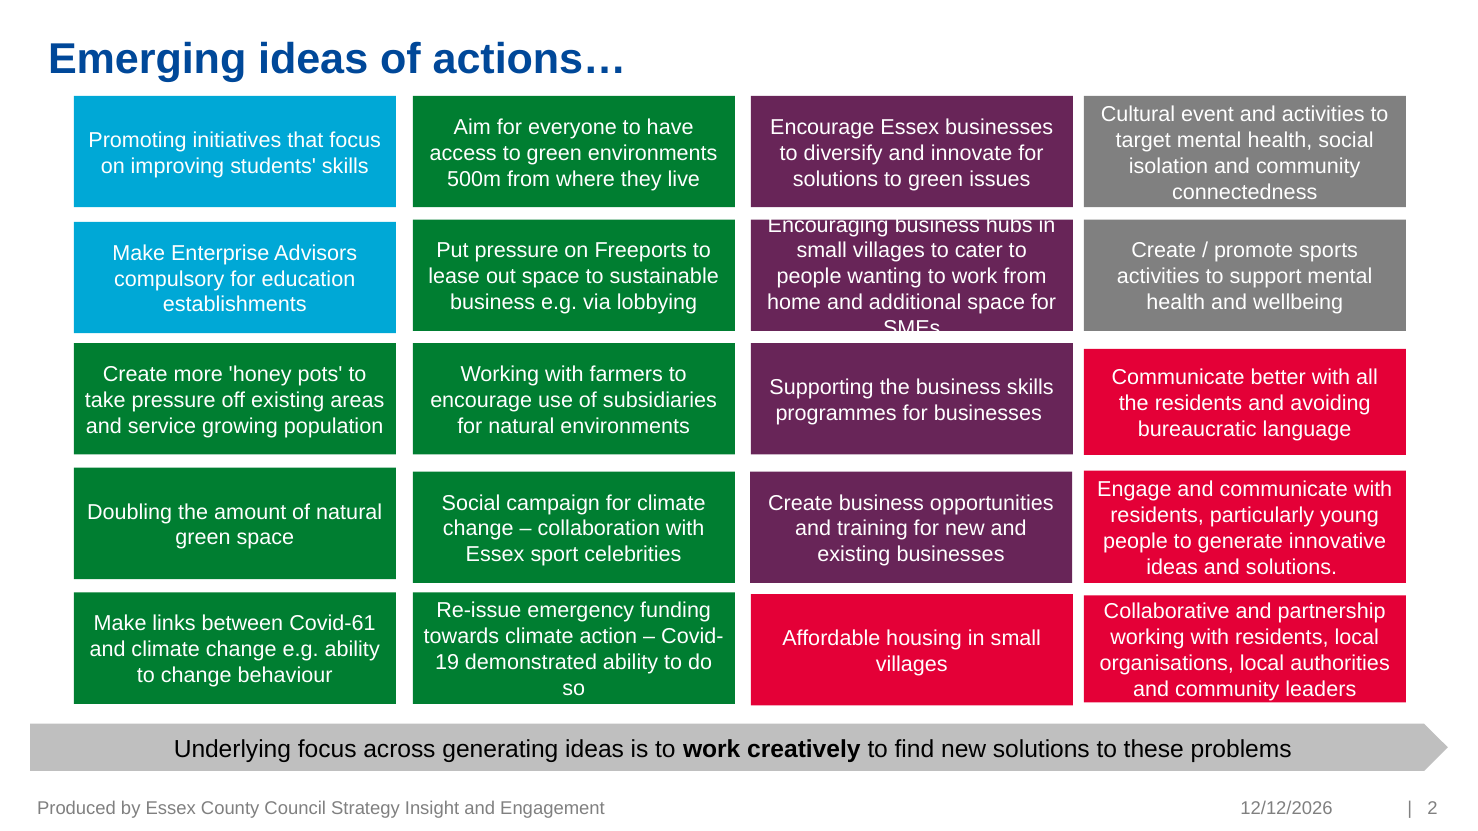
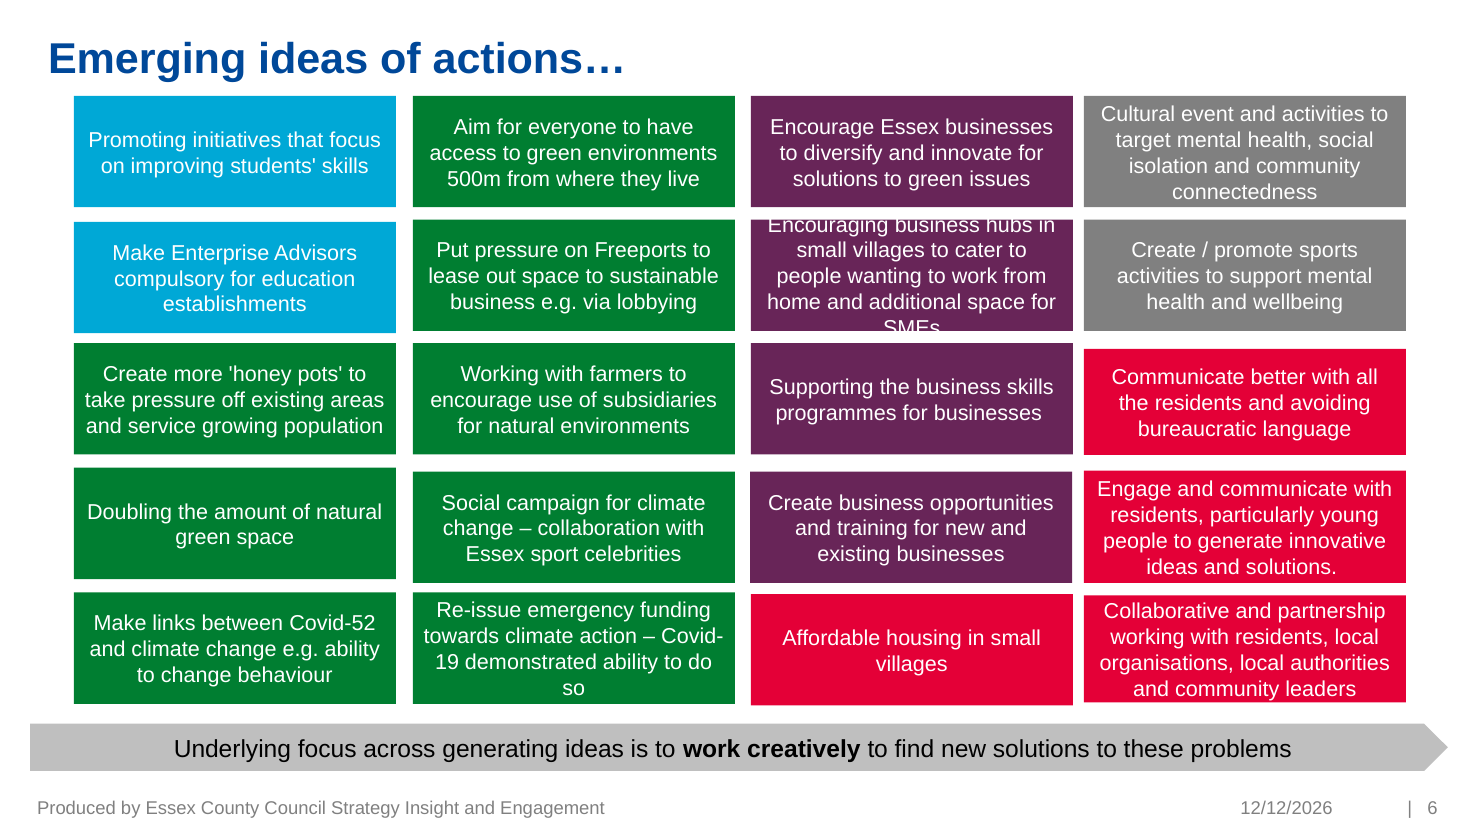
Covid-61: Covid-61 -> Covid-52 (332, 624)
2: 2 -> 6 (1433, 809)
